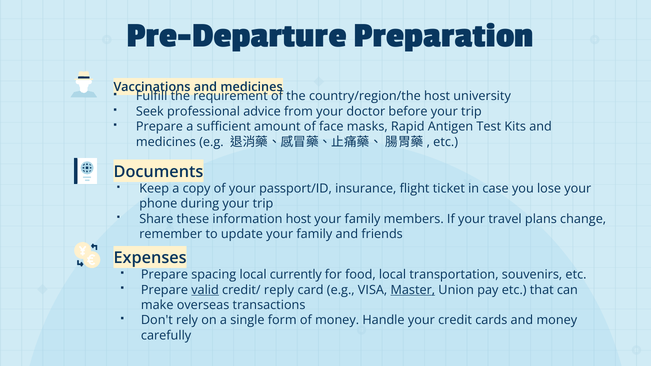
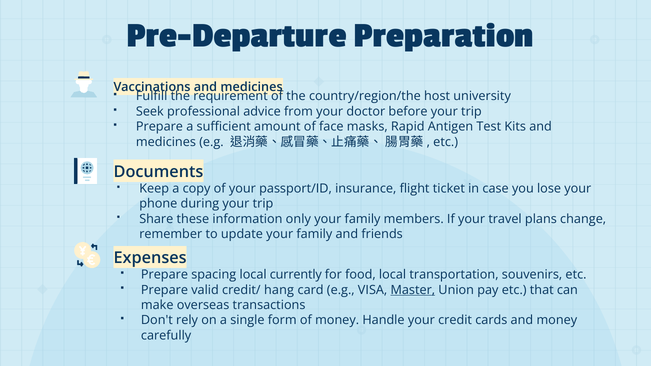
information host: host -> only (298, 219)
valid underline: present -> none (205, 290)
reply: reply -> hang (279, 290)
